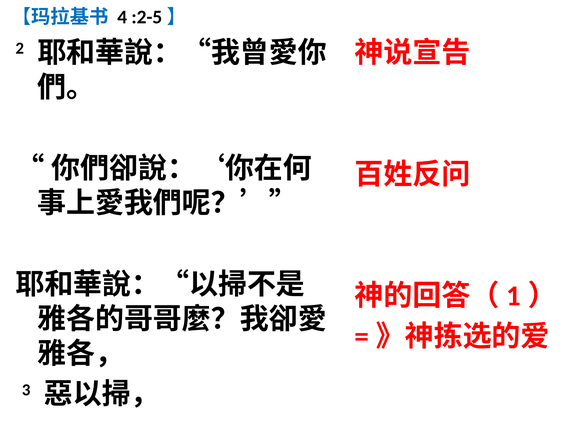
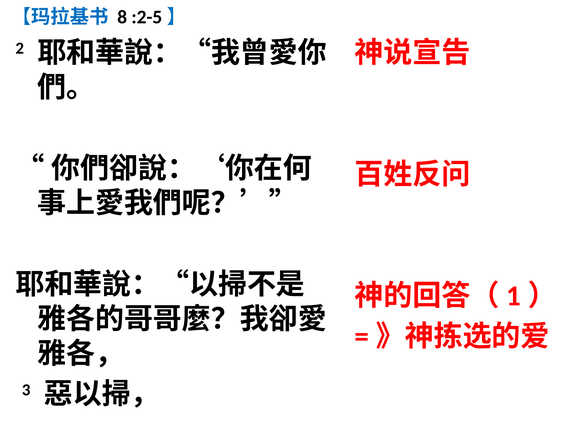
4: 4 -> 8 (122, 17)
